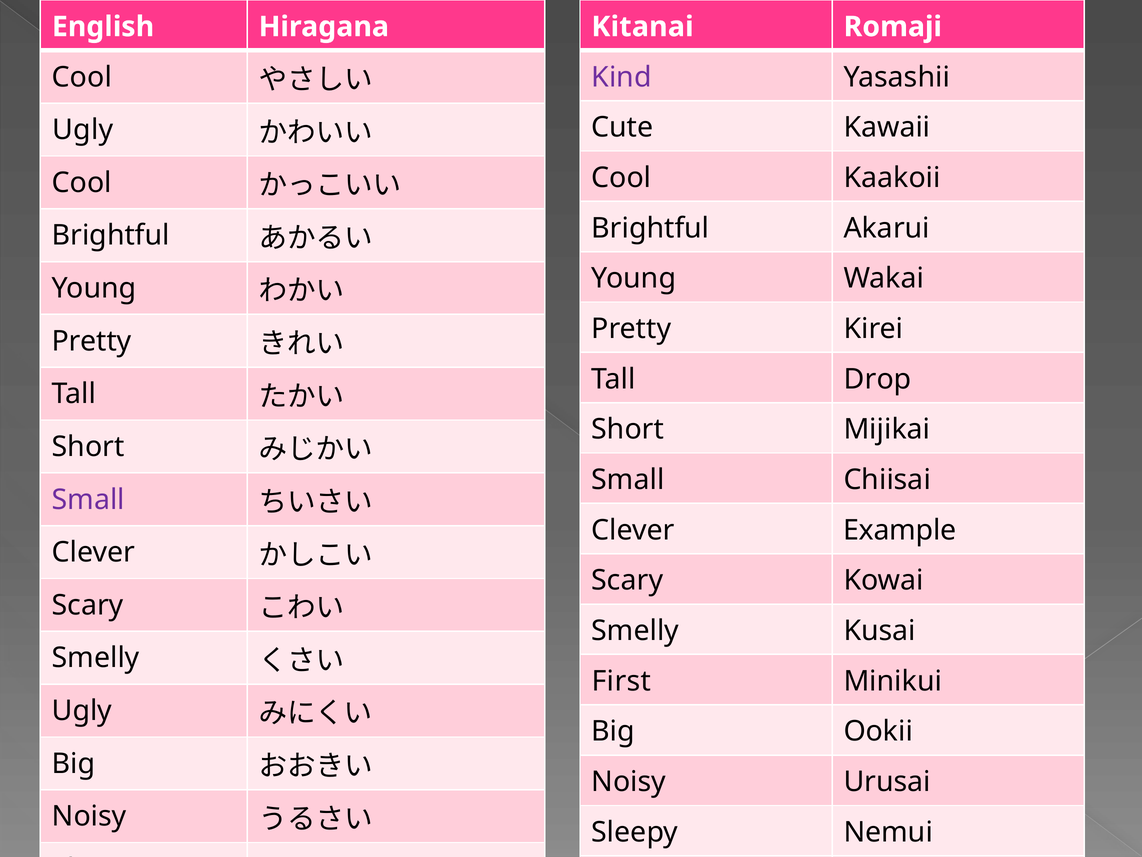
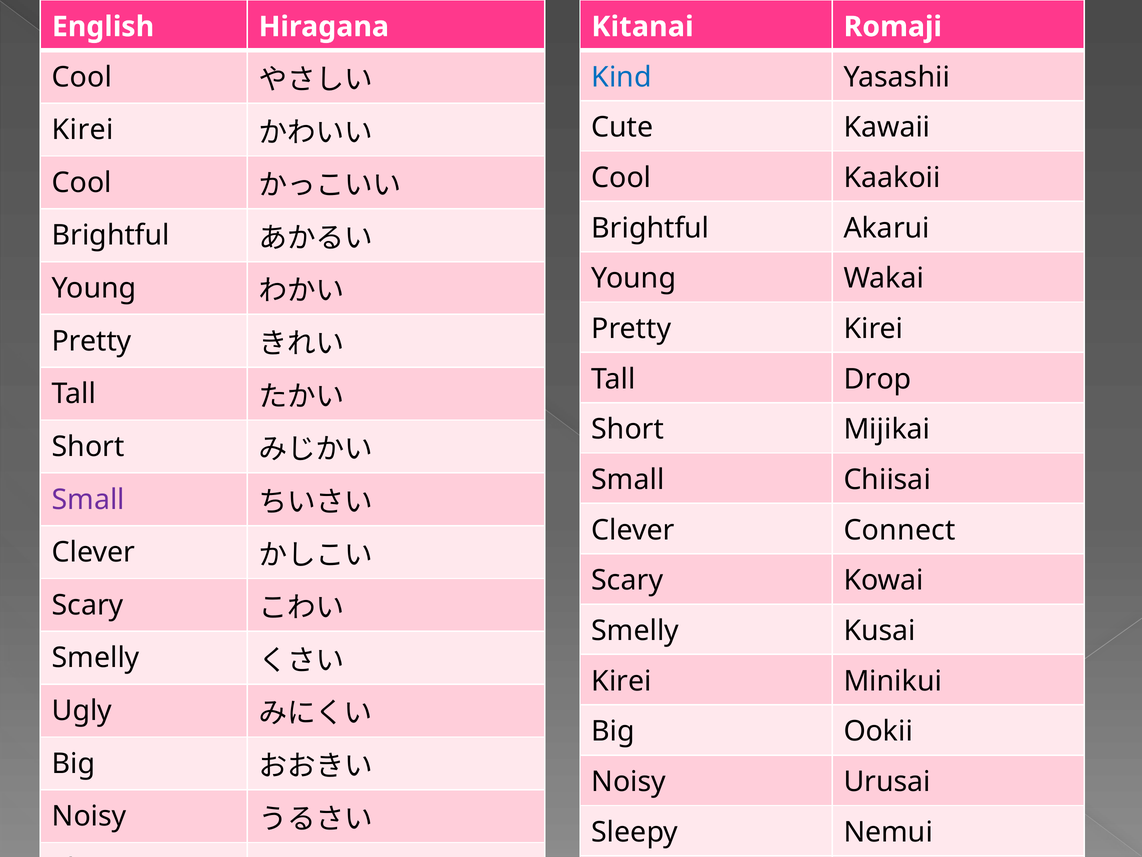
Kind colour: purple -> blue (621, 77)
Ugly: Ugly -> Kirei (83, 130)
Example: Example -> Connect (900, 530)
First: First -> Kirei (622, 681)
